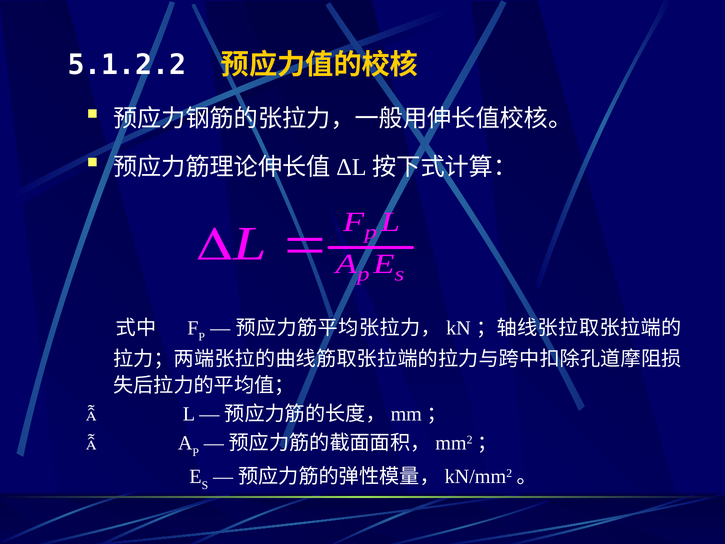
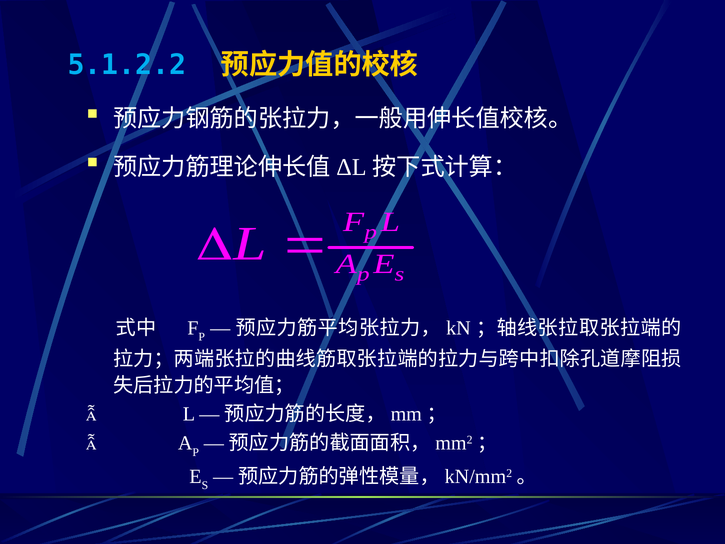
5.1.2.2 colour: white -> light blue (127, 65)
